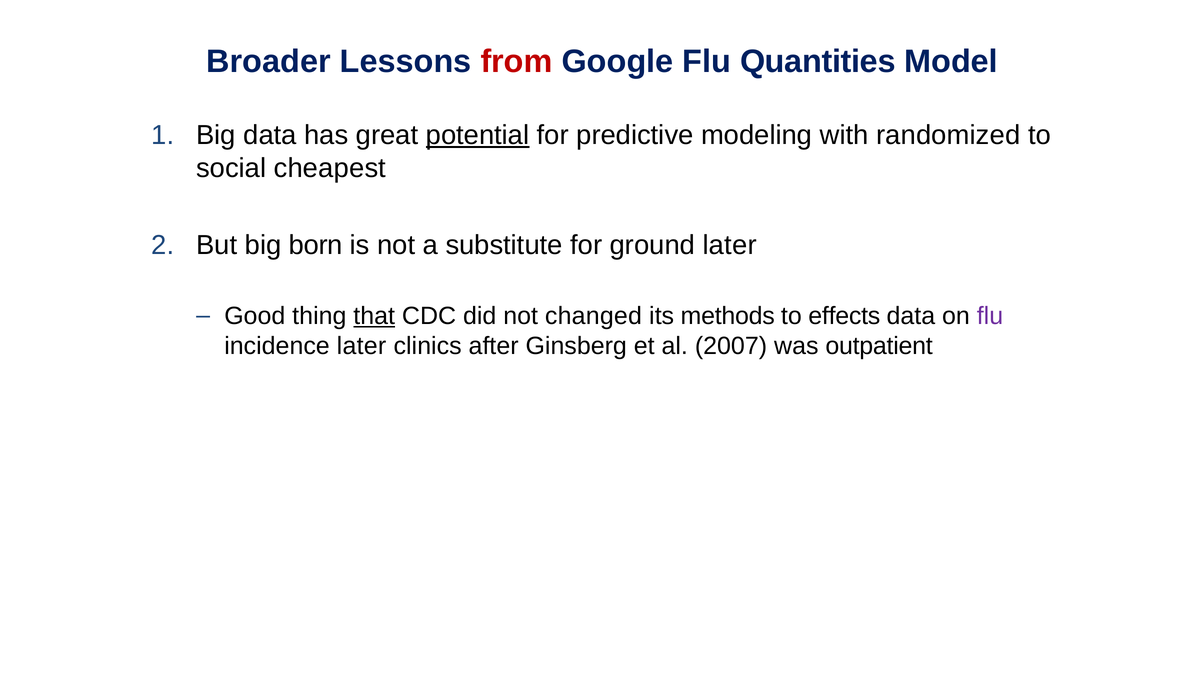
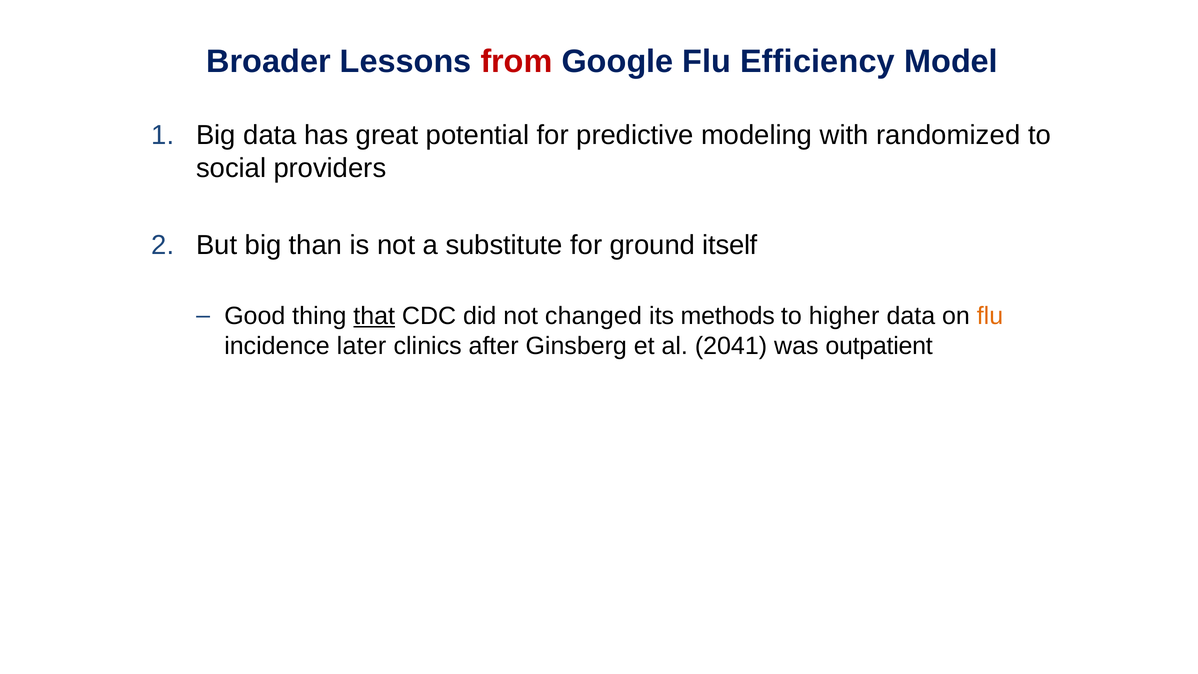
Quantities: Quantities -> Efficiency (818, 61)
potential underline: present -> none (478, 135)
cheapest: cheapest -> providers (330, 168)
born: born -> than (316, 245)
ground later: later -> itself (730, 245)
effects: effects -> higher (844, 316)
flu colour: purple -> orange (990, 316)
2007: 2007 -> 2041 (731, 346)
